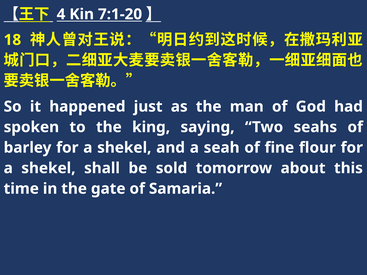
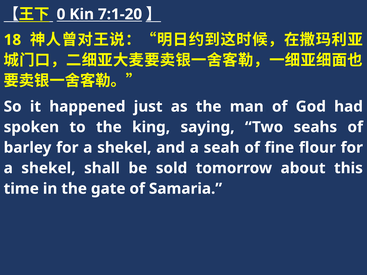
4: 4 -> 0 (61, 14)
